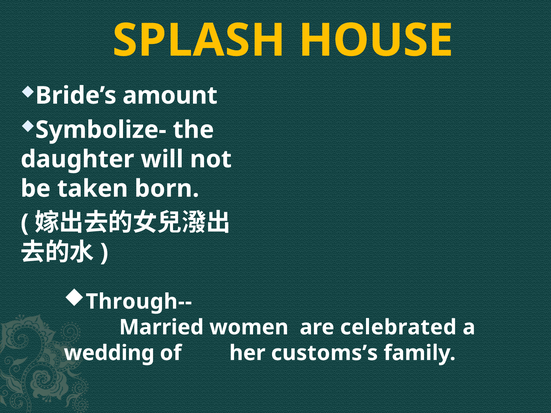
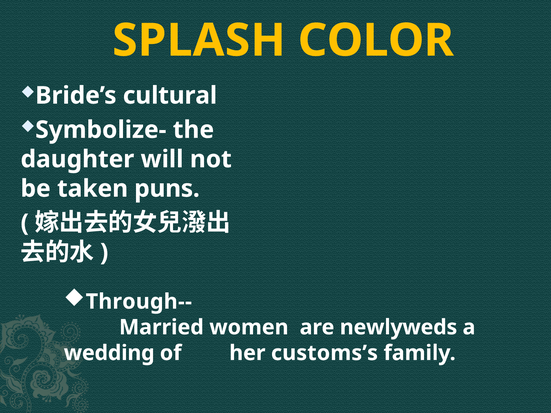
HOUSE: HOUSE -> COLOR (376, 41)
amount: amount -> cultural (170, 96)
born: born -> puns (167, 189)
celebrated: celebrated -> newlyweds (399, 327)
